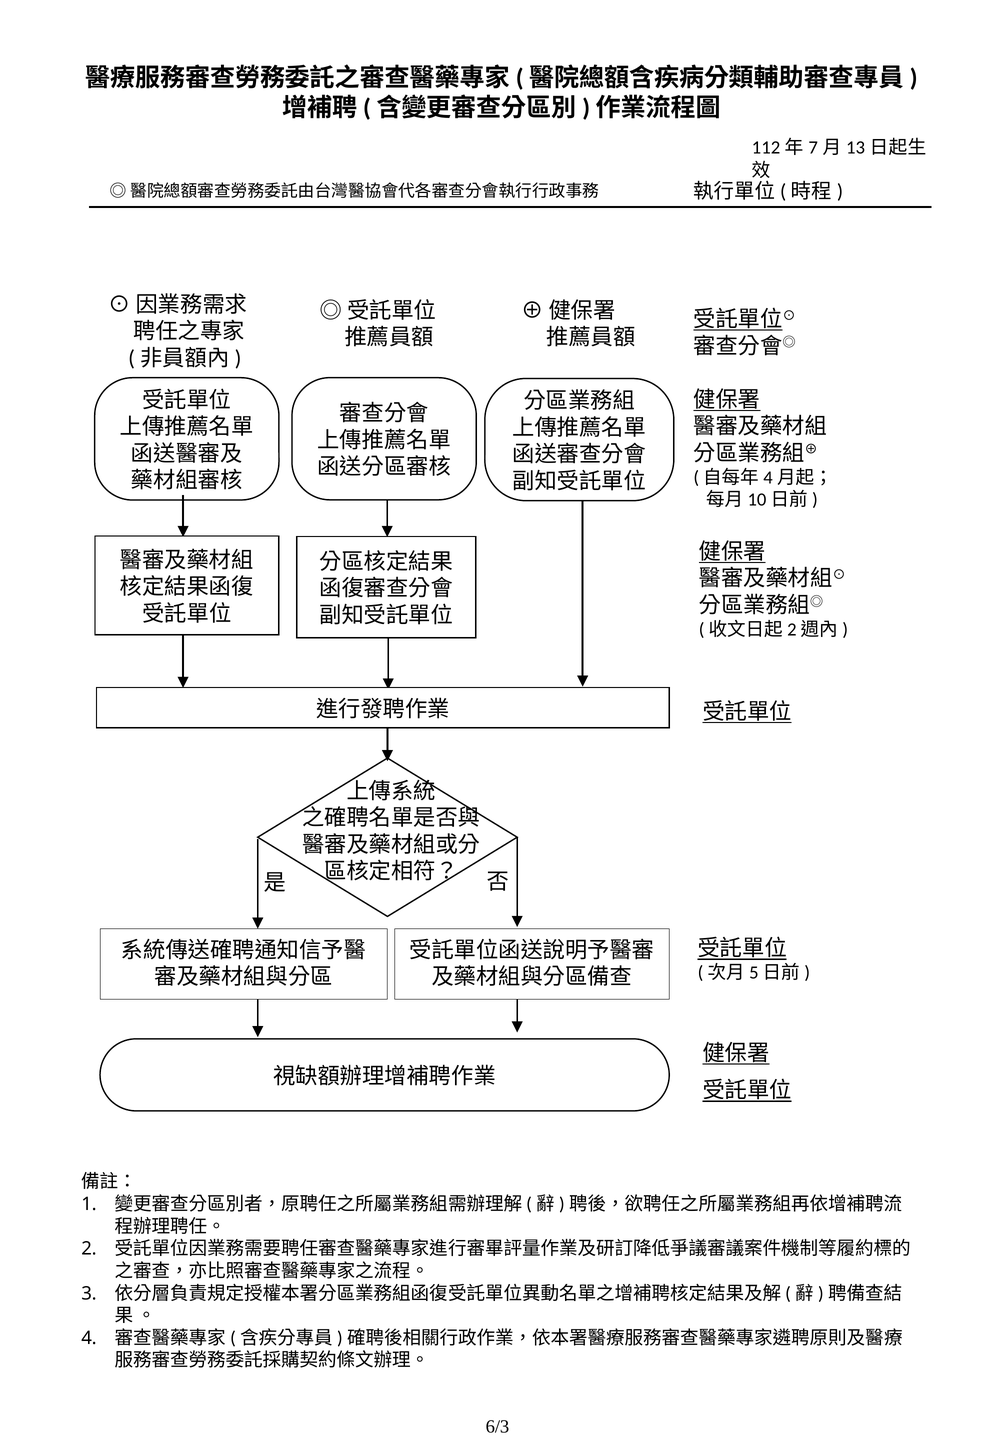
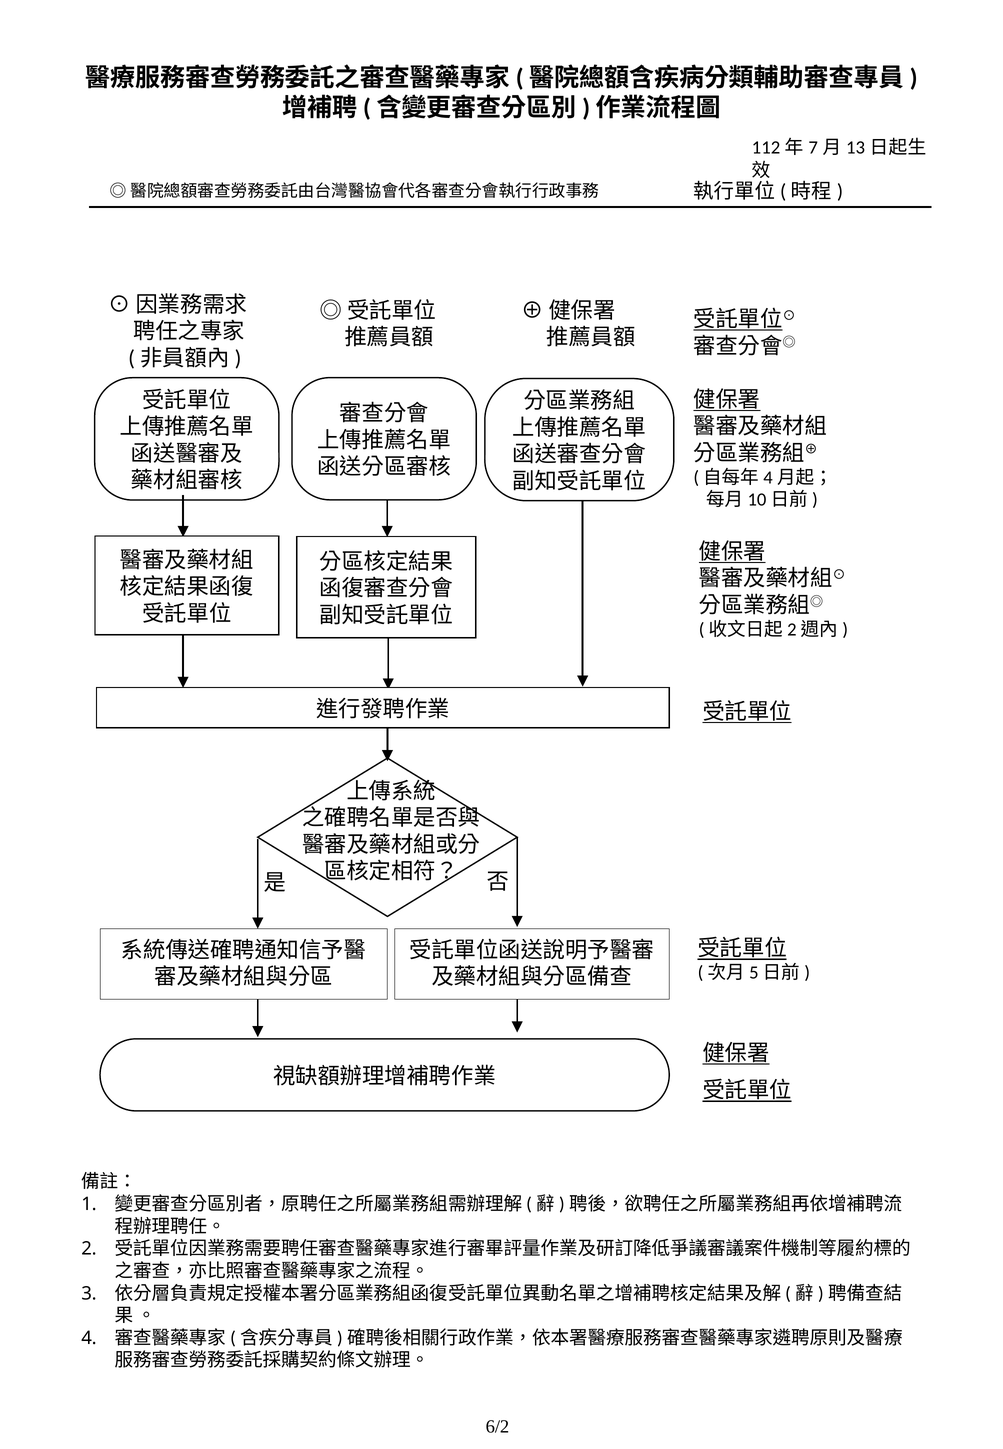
6/3: 6/3 -> 6/2 (497, 1426)
